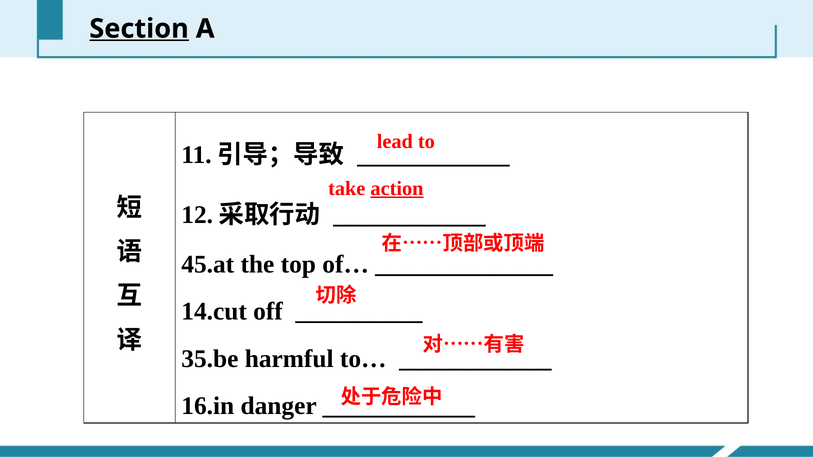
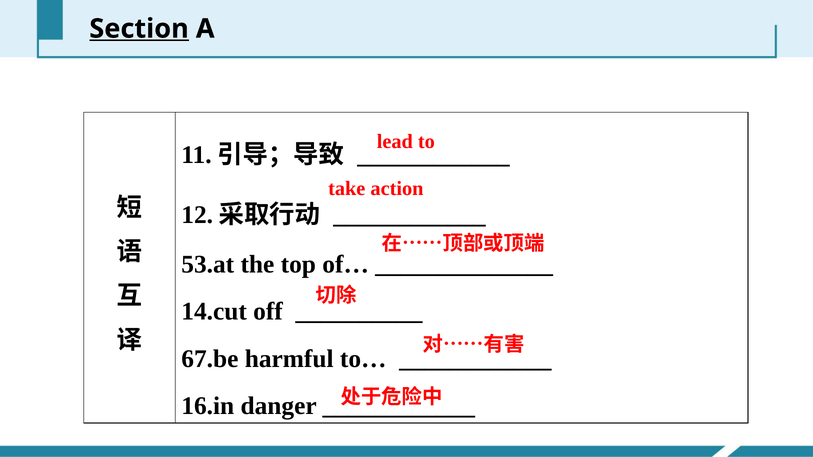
action underline: present -> none (397, 189)
45.at: 45.at -> 53.at (208, 264)
35.be: 35.be -> 67.be (210, 359)
